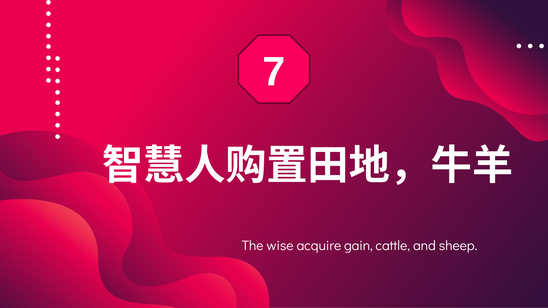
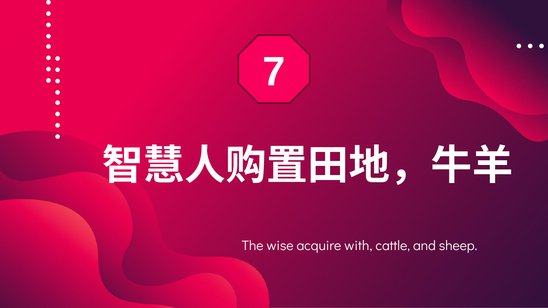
gain: gain -> with (358, 246)
